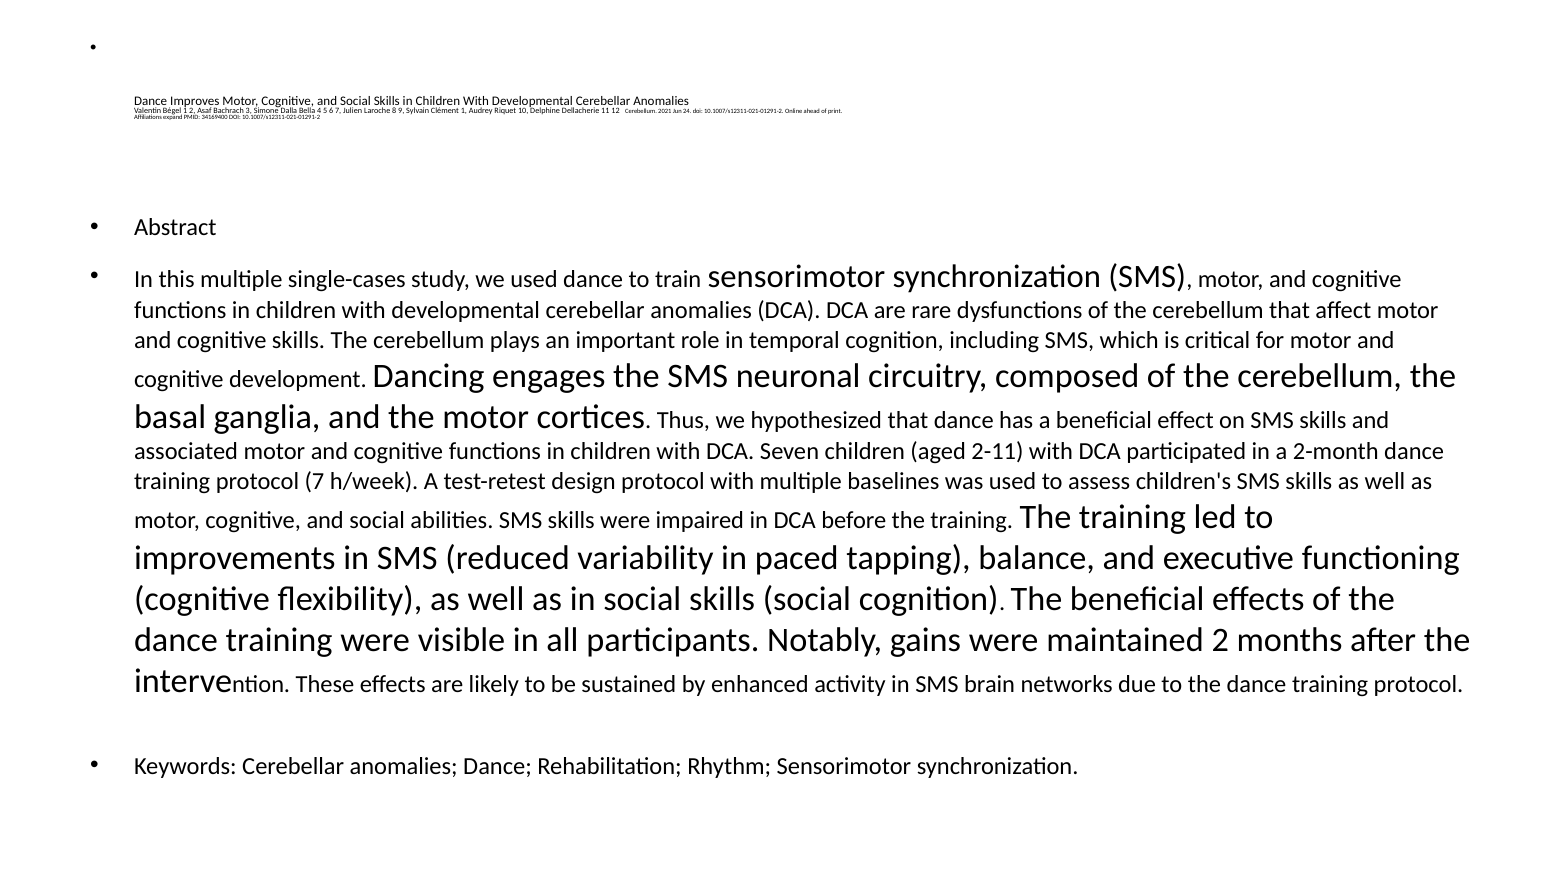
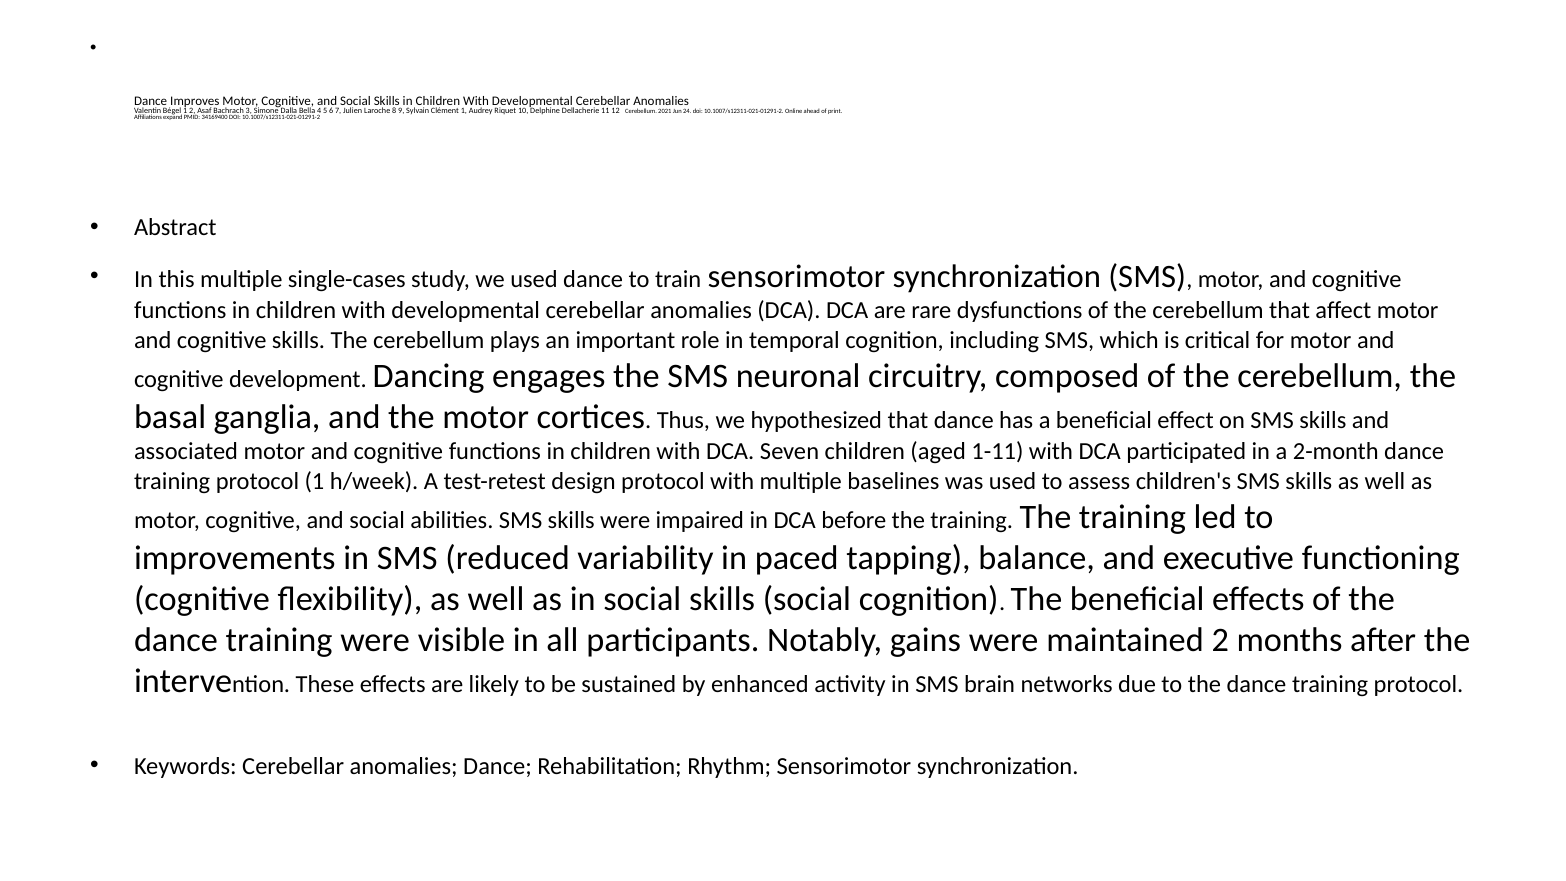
2-11: 2-11 -> 1-11 (997, 452)
protocol 7: 7 -> 1 (314, 481)
